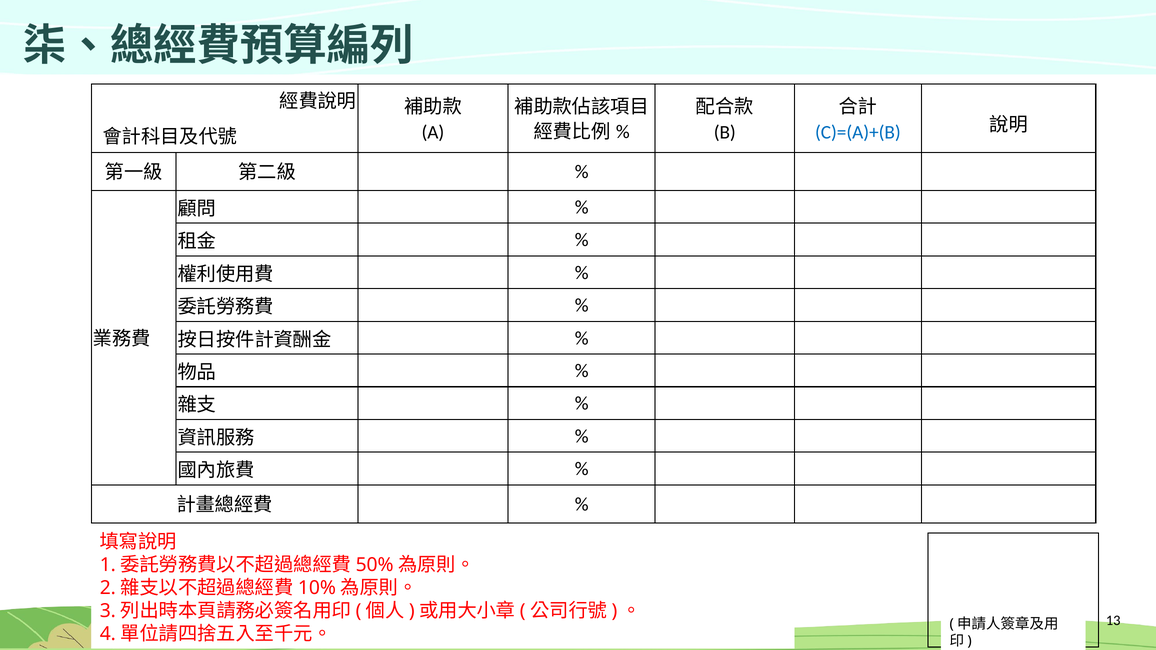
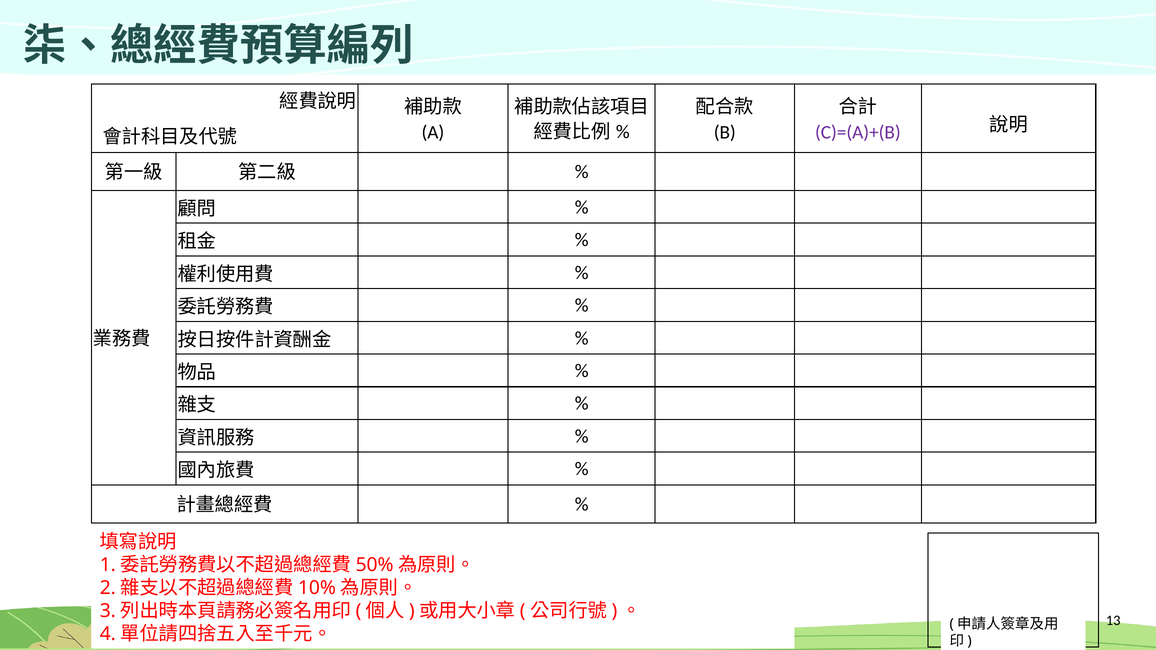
C)=(A)+(B colour: blue -> purple (858, 133)
